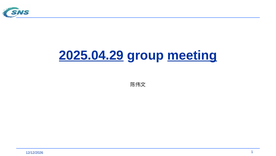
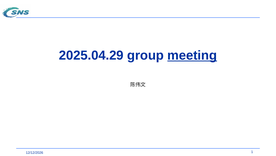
2025.04.29 underline: present -> none (91, 55)
